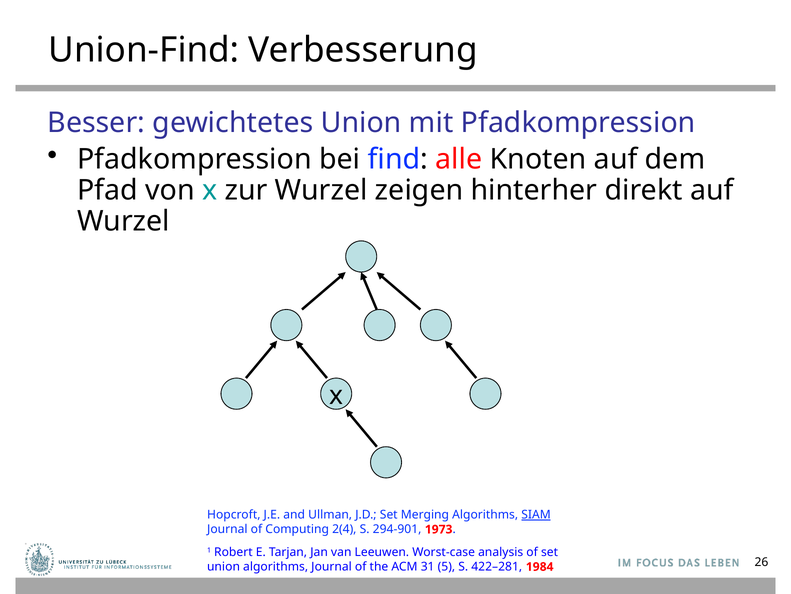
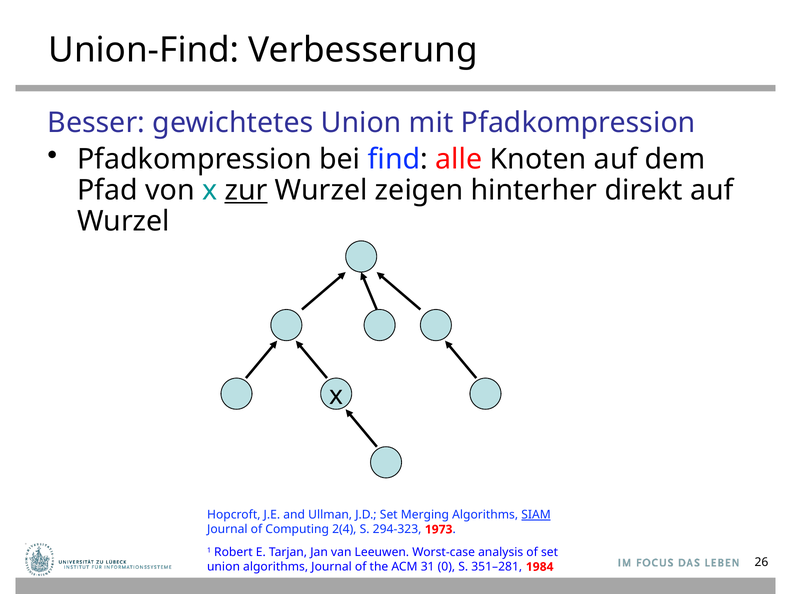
zur underline: none -> present (246, 190)
294-901: 294-901 -> 294-323 (397, 529)
5: 5 -> 0 (446, 566)
422–281: 422–281 -> 351–281 (497, 566)
